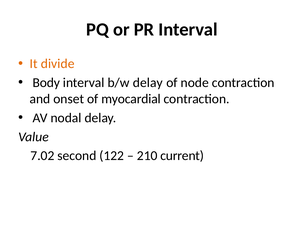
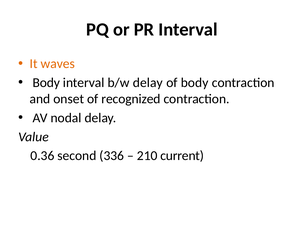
divide: divide -> waves (58, 64)
of node: node -> body (195, 83)
myocardial: myocardial -> recognized (131, 99)
7.02: 7.02 -> 0.36 (42, 156)
122: 122 -> 336 (112, 156)
